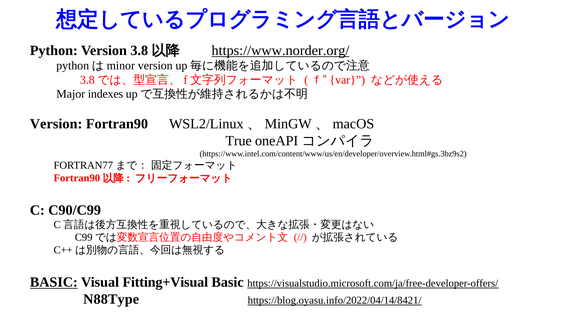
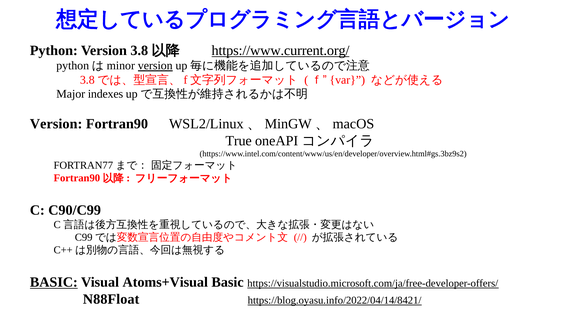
https://www.norder.org/: https://www.norder.org/ -> https://www.current.org/ (281, 50)
version underline: none -> present (155, 66)
Fitting+Visual: Fitting+Visual -> Atoms+Visual (165, 283)
N88Type: N88Type -> N88Float (111, 300)
